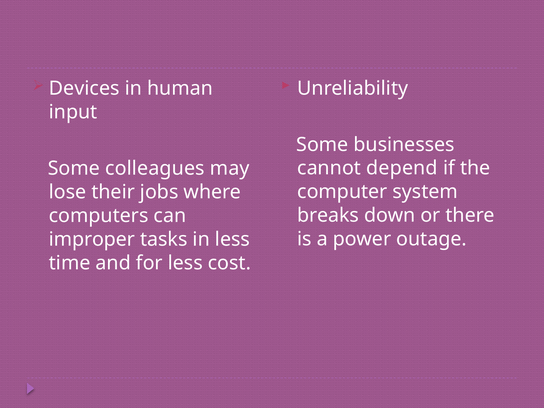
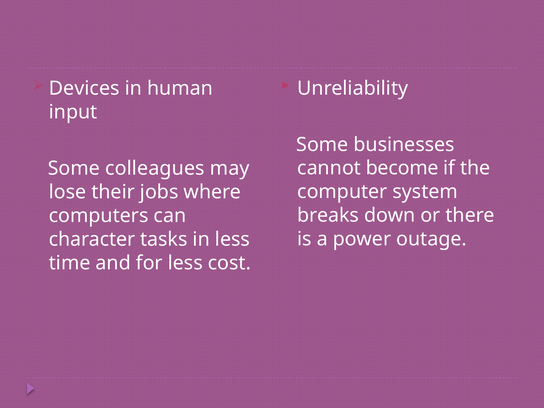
depend: depend -> become (402, 168)
improper: improper -> character (92, 239)
